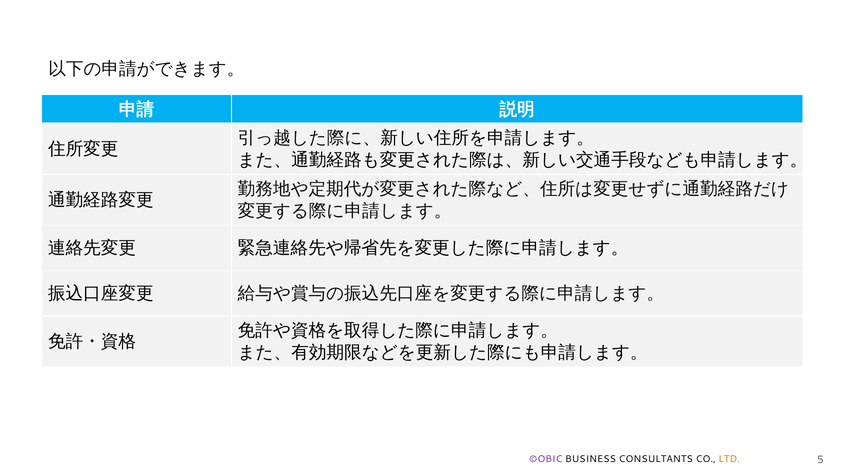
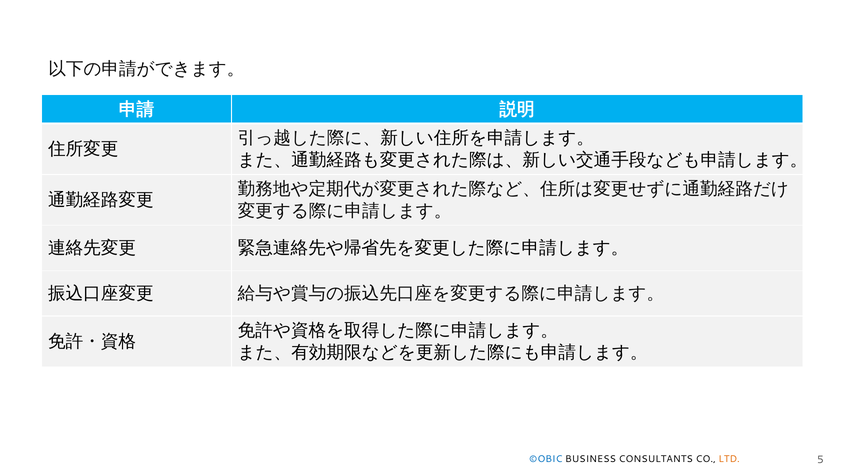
©OBIC colour: purple -> blue (546, 459)
